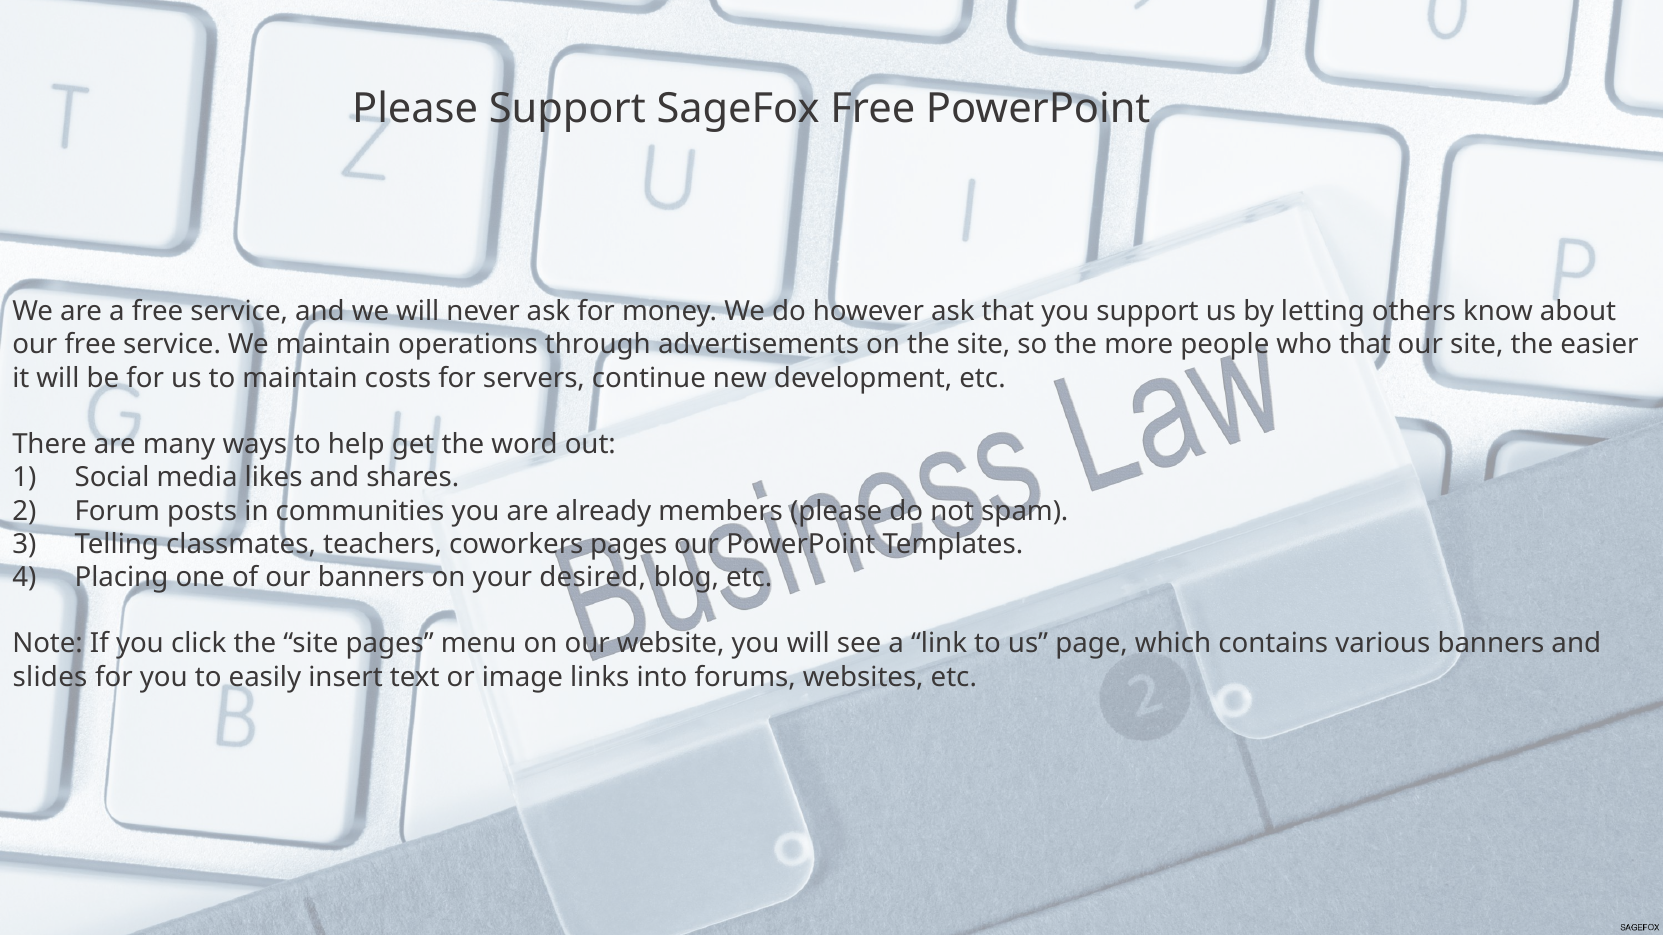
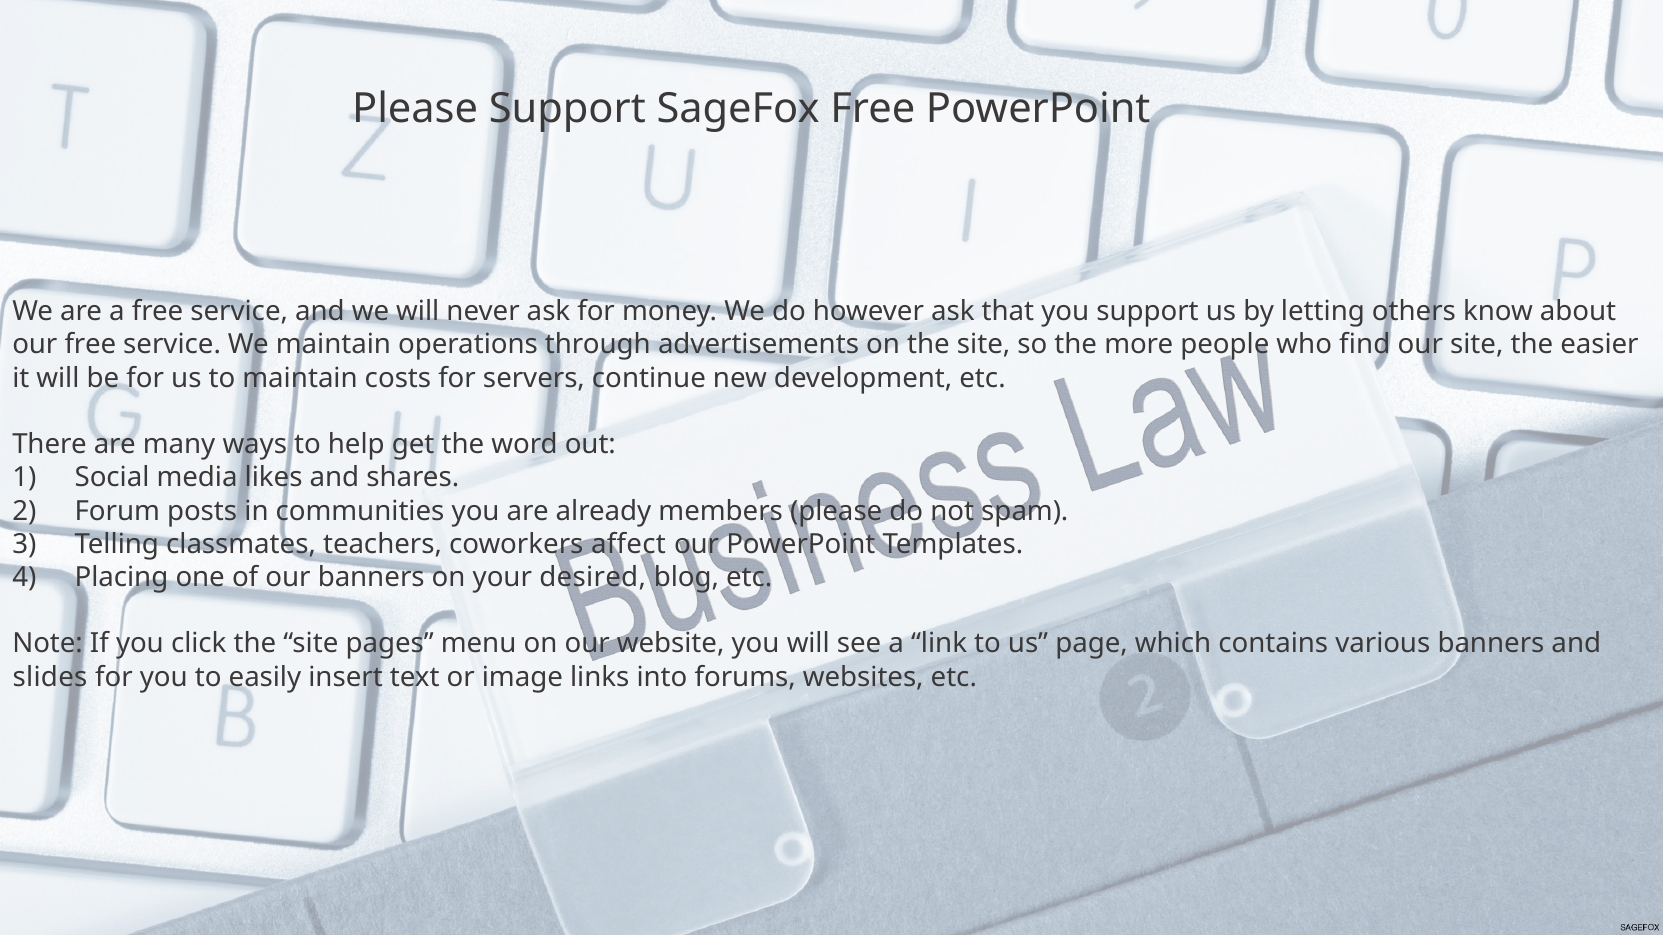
who that: that -> find (1365, 345)
coworkers pages: pages -> affect (629, 544)
